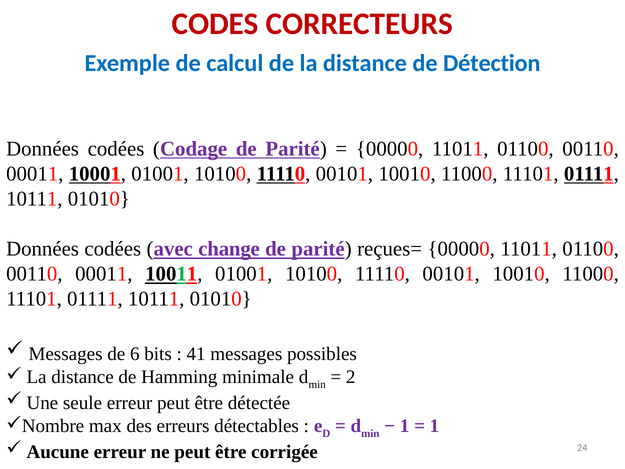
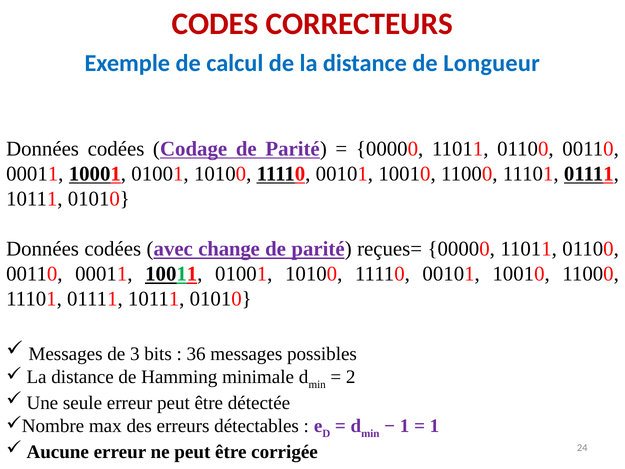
Détection: Détection -> Longueur (492, 63)
6: 6 -> 3 (135, 354)
41: 41 -> 36 (196, 354)
